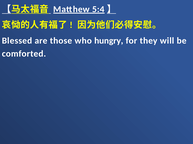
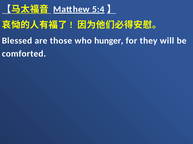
hungry: hungry -> hunger (109, 41)
